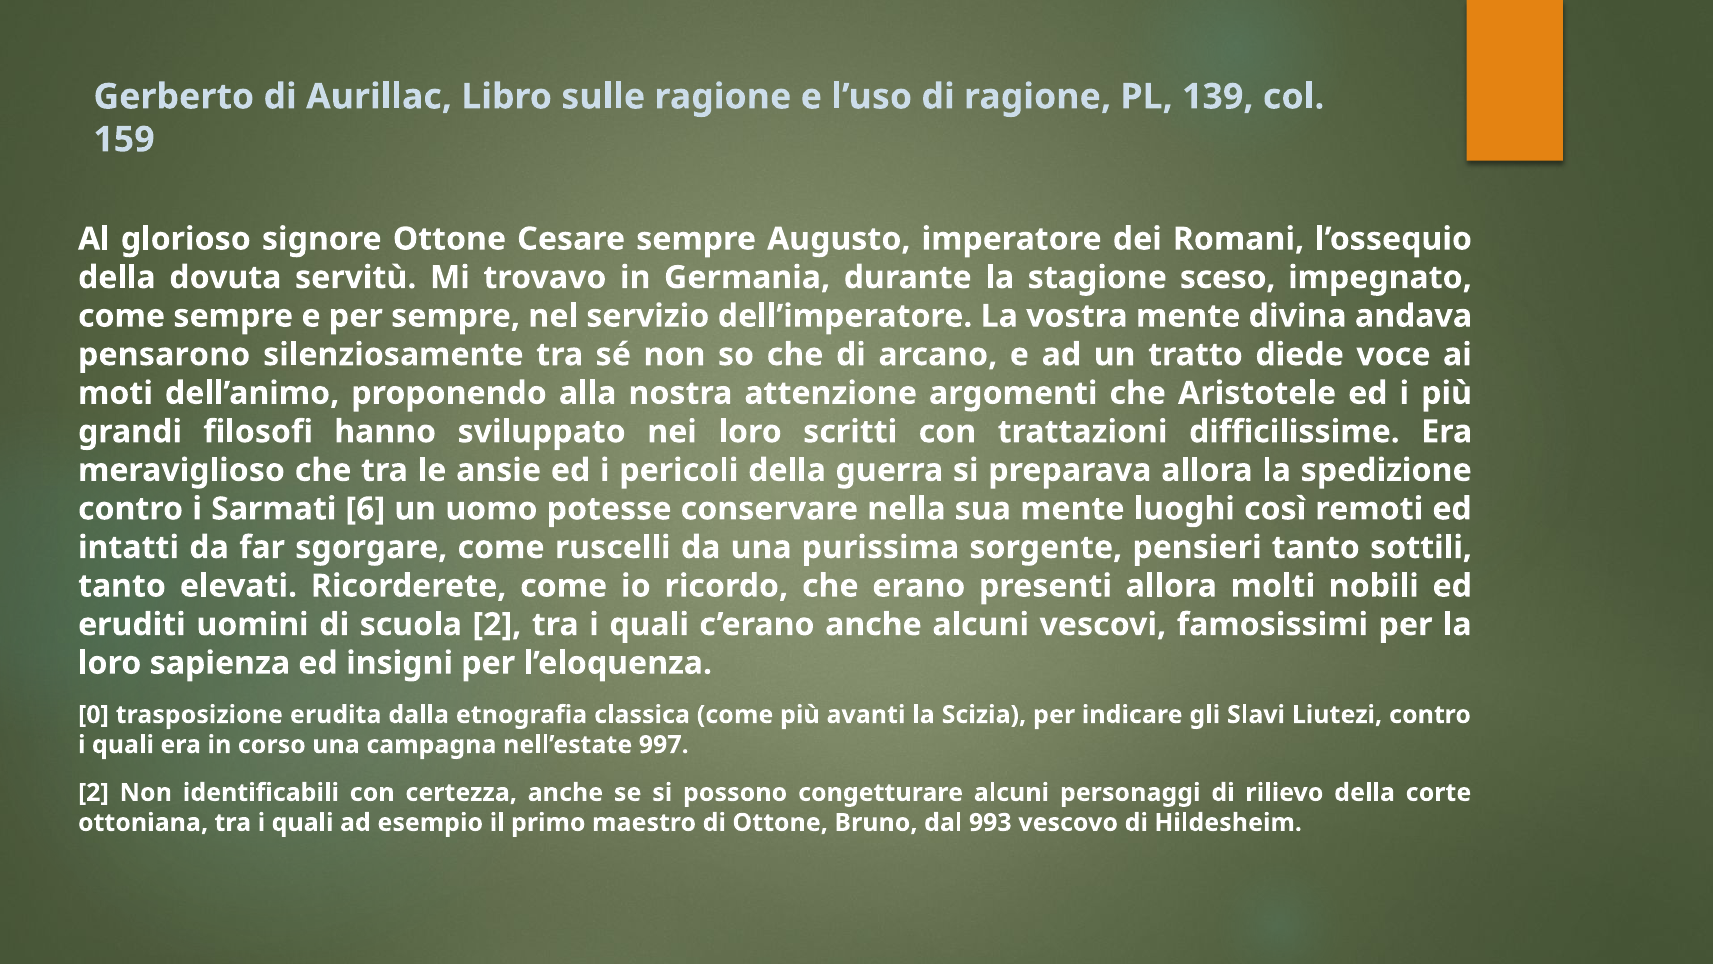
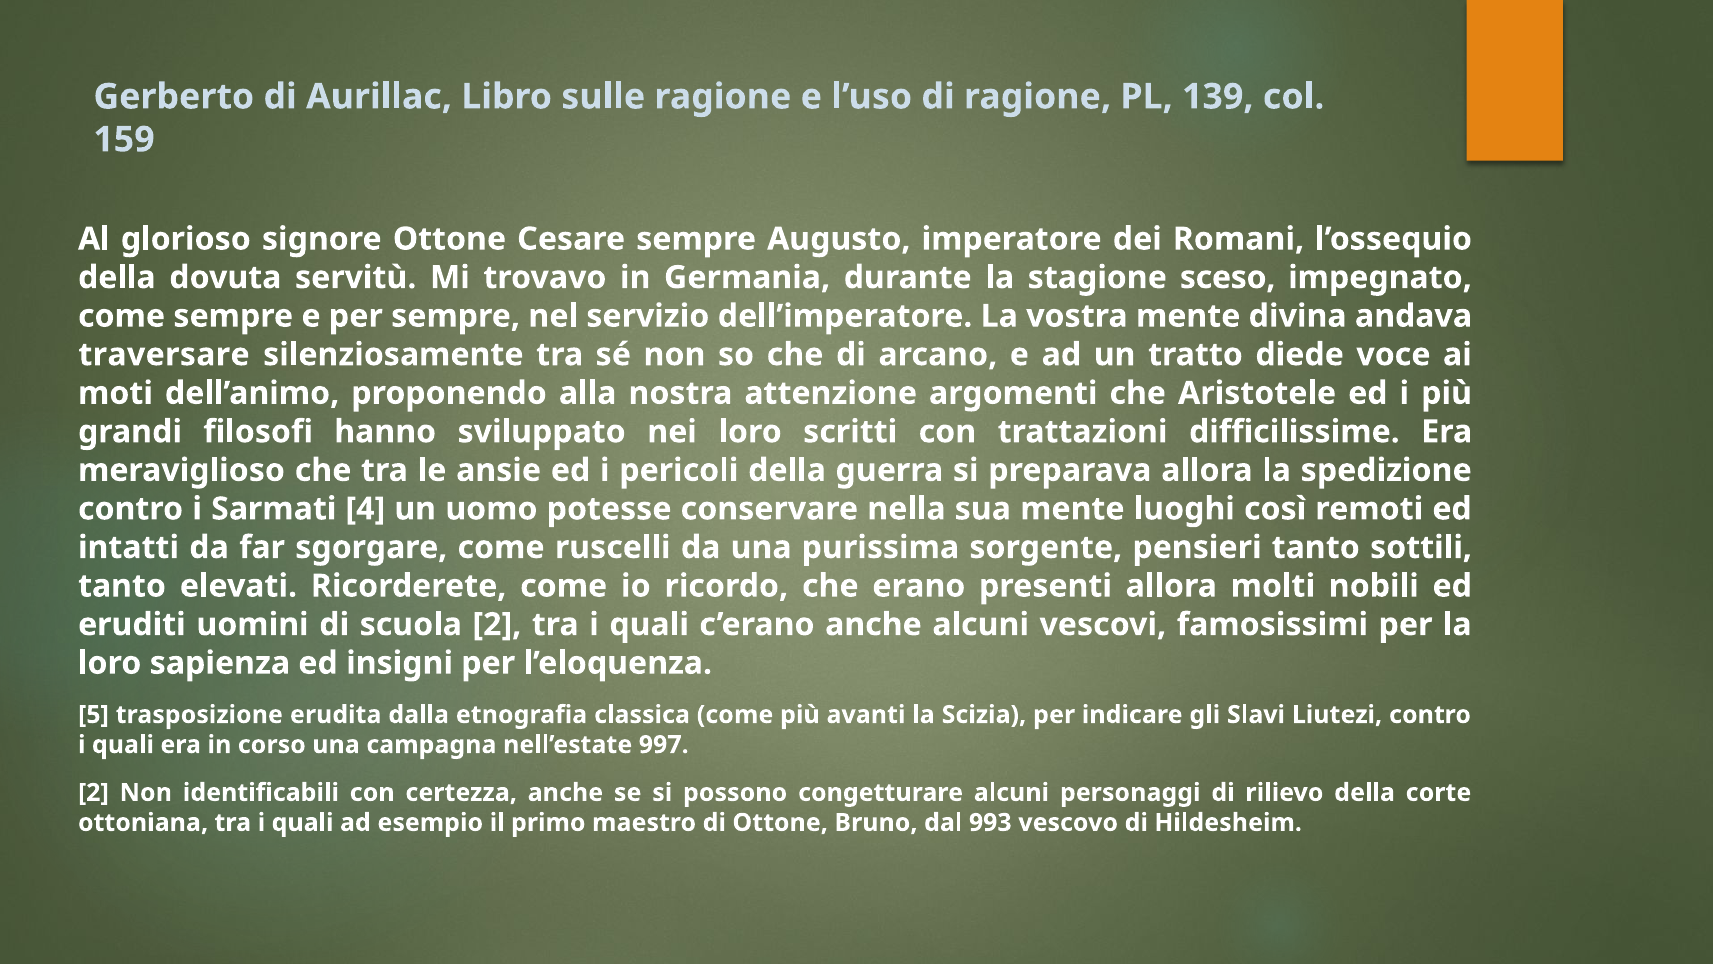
pensarono: pensarono -> traversare (164, 354)
6: 6 -> 4 (365, 509)
0: 0 -> 5 (93, 714)
